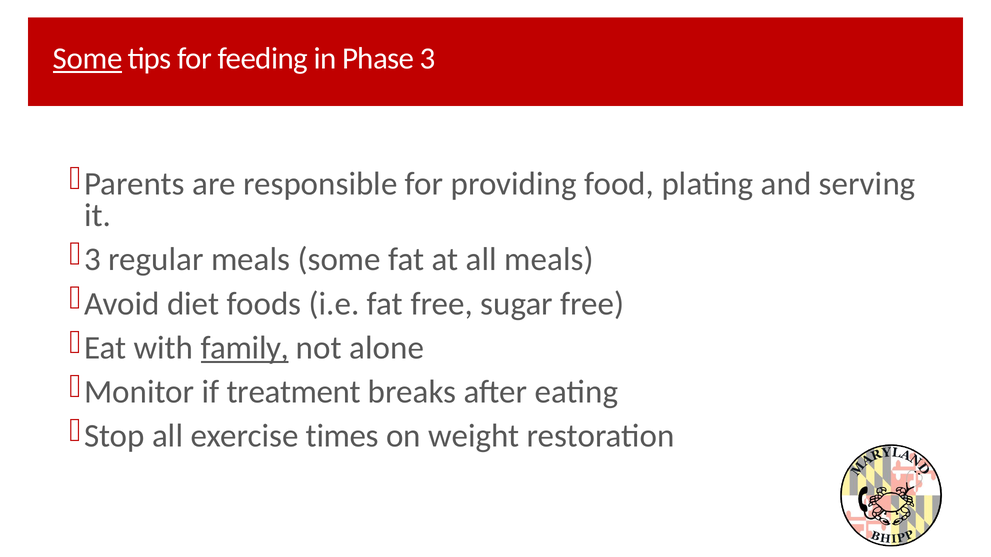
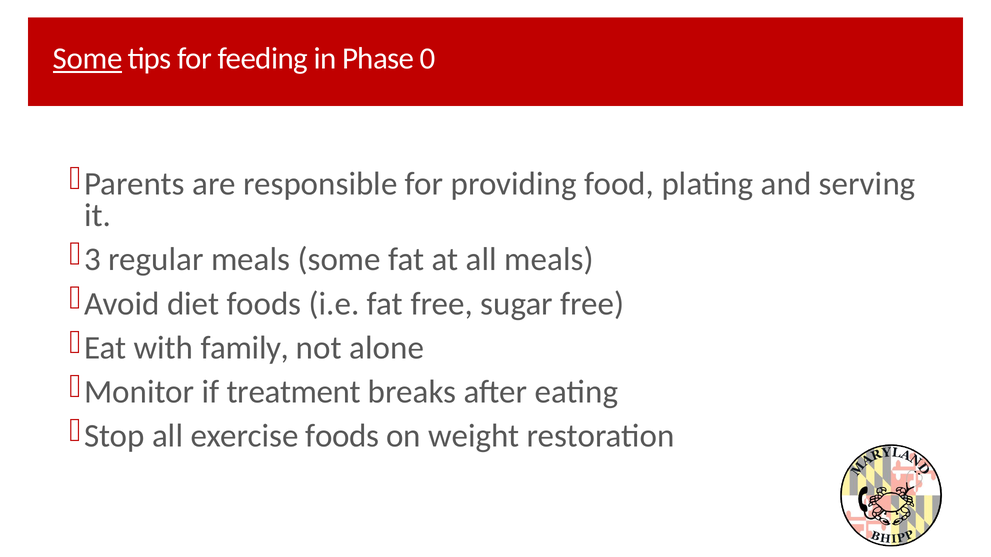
Phase 3: 3 -> 0 (428, 59)
family underline: present -> none (245, 348)
exercise times: times -> foods (342, 436)
